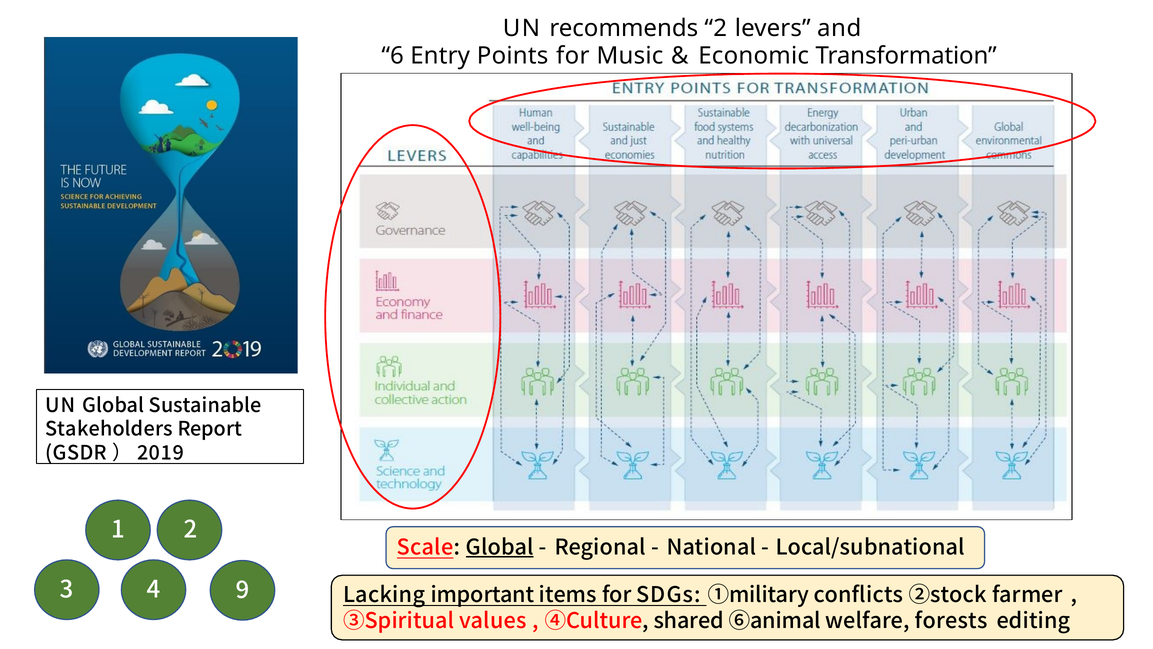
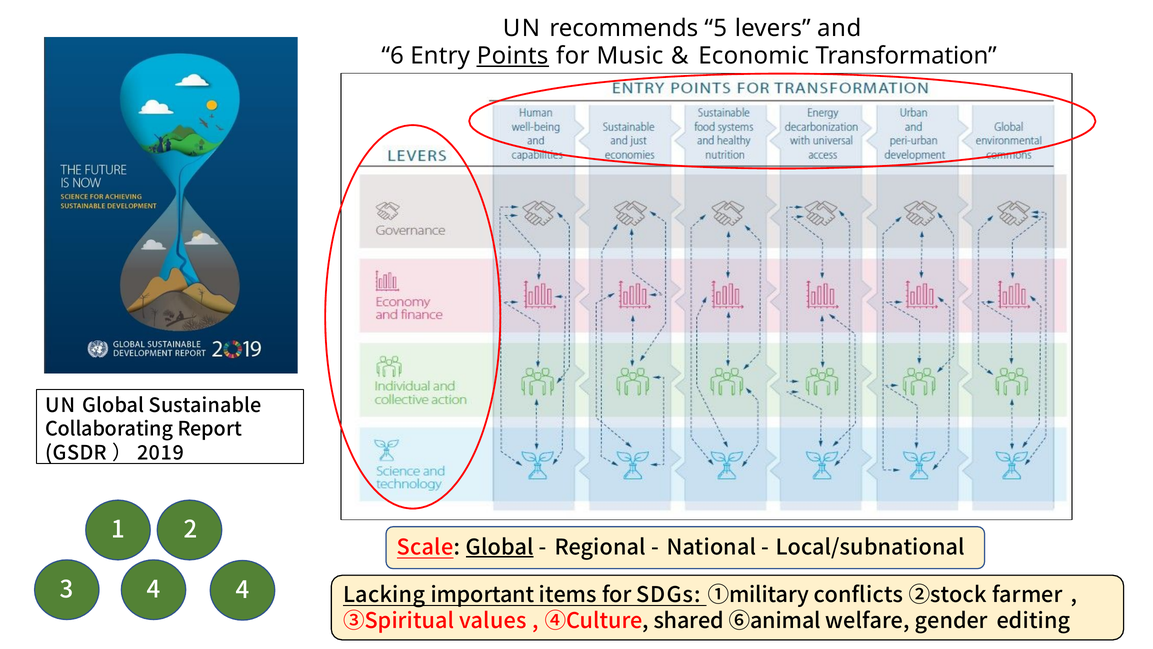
recommends 2: 2 -> 5 (716, 29)
Points underline: none -> present (513, 56)
Stakeholders: Stakeholders -> Collaborating (109, 429)
4 9: 9 -> 4 (243, 590)
forests: forests -> gender (951, 621)
